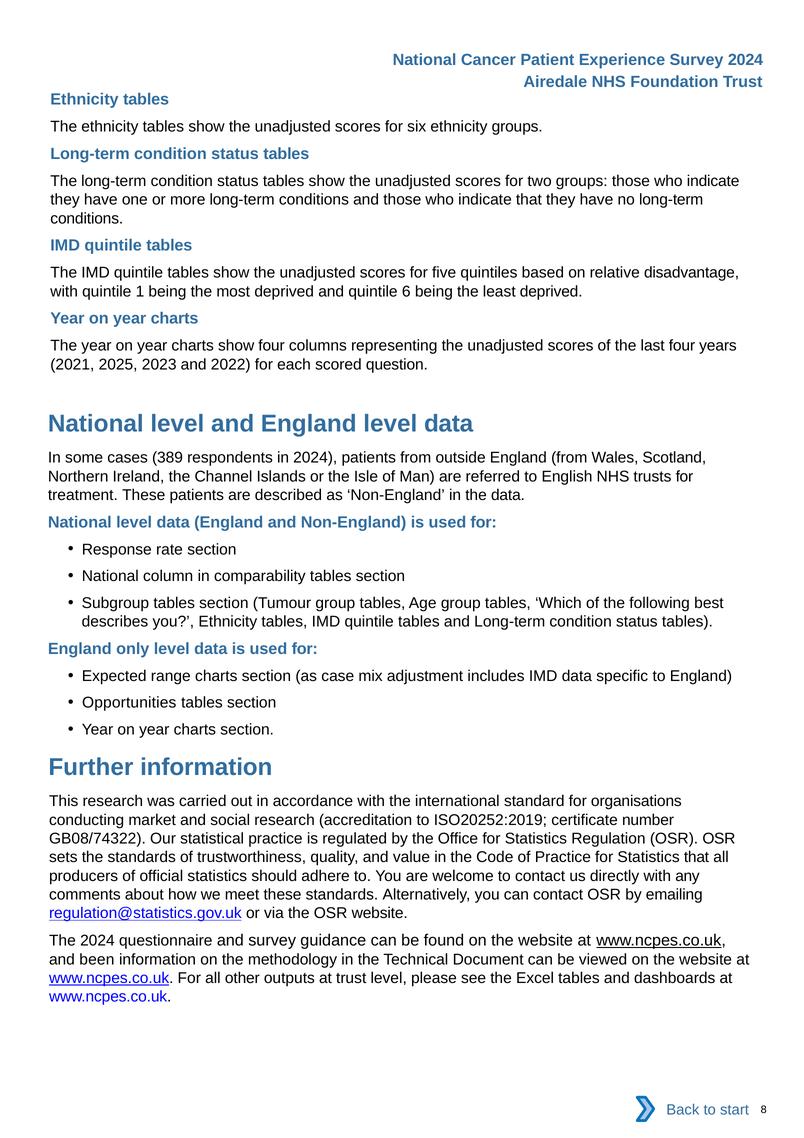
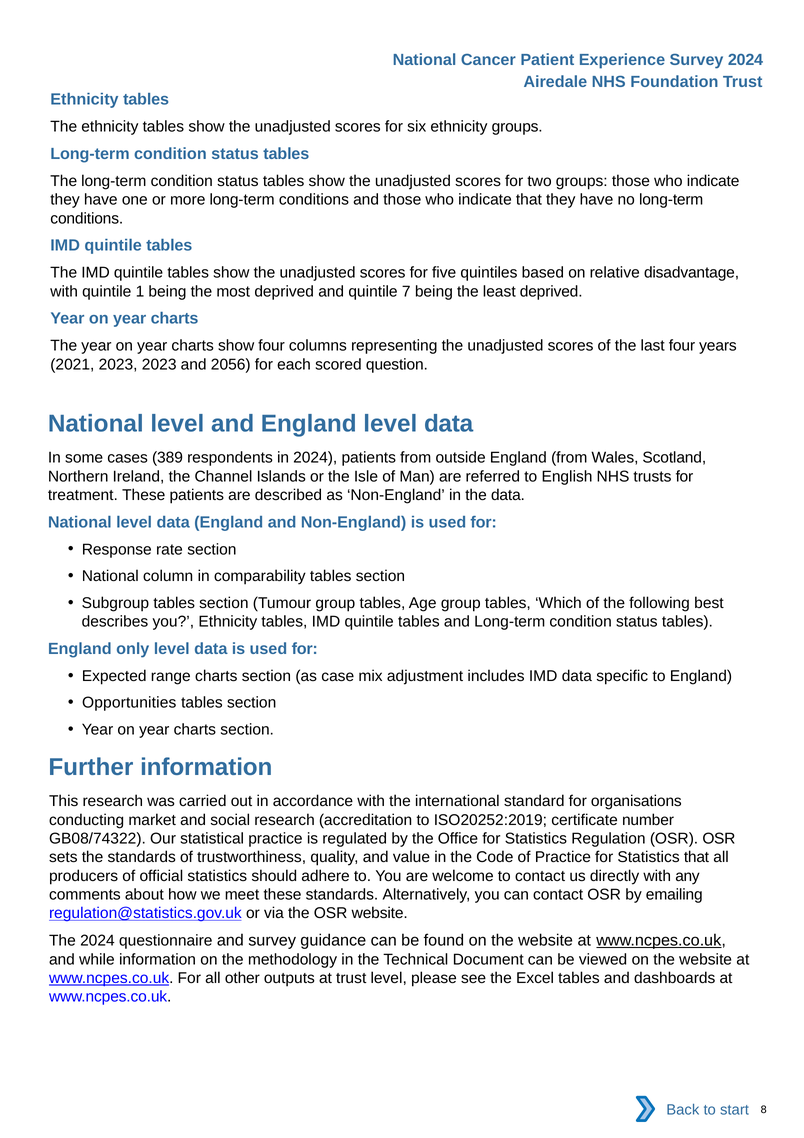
6: 6 -> 7 (406, 291)
2021 2025: 2025 -> 2023 (118, 364)
2022: 2022 -> 2056 (231, 364)
been: been -> while (97, 959)
